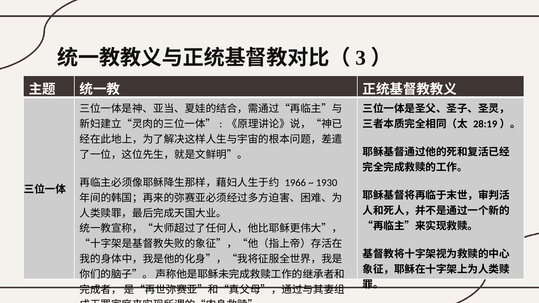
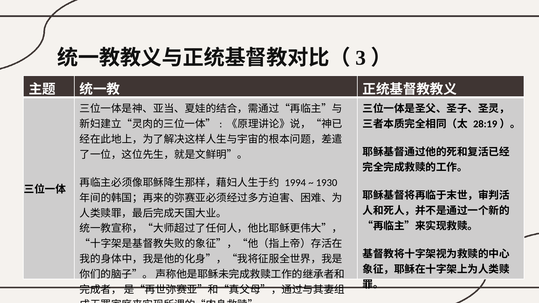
1966: 1966 -> 1994 (295, 183)
